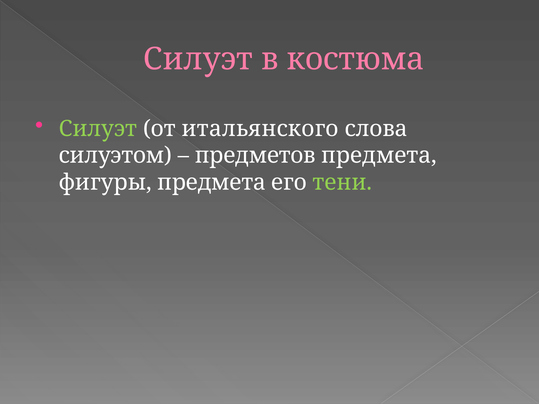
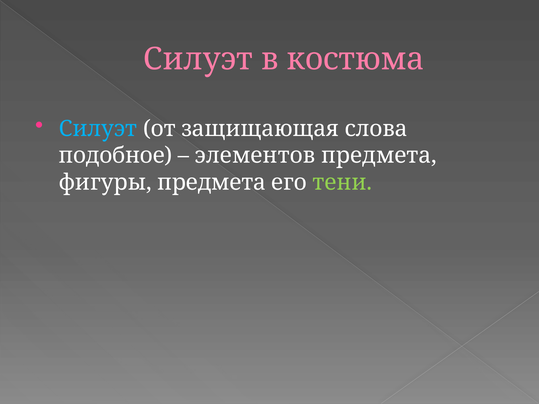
Силуэт colour: light green -> light blue (98, 129)
итальянского: итальянского -> защищающая (260, 129)
силуэтом: силуэтом -> подобное (115, 156)
предметов: предметов -> элементов (255, 156)
